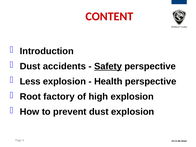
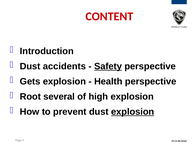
Less: Less -> Gets (30, 81)
factory: factory -> several (59, 97)
explosion underline: none -> present (133, 112)
